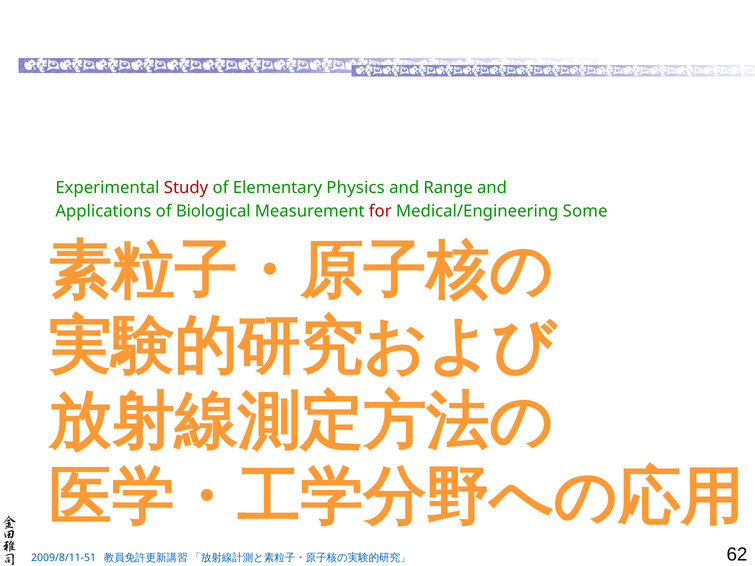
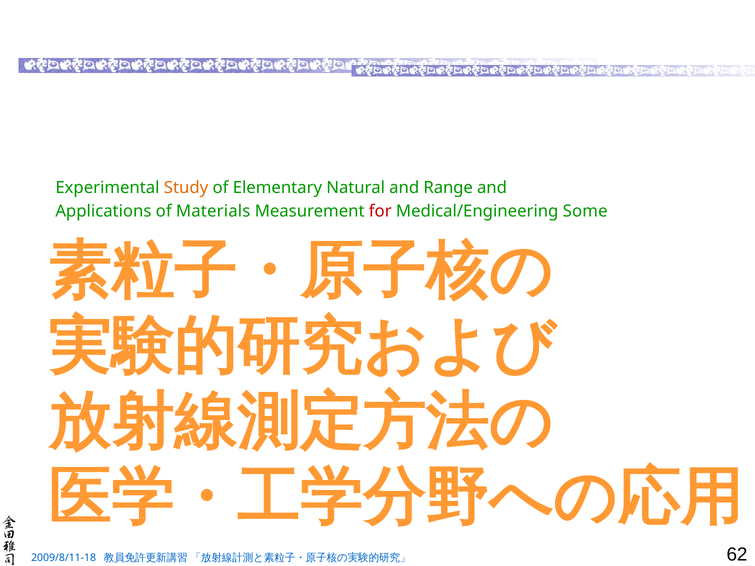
Study colour: red -> orange (186, 188)
Physics: Physics -> Natural (356, 188)
Biological: Biological -> Materials (213, 211)
2009/8/11-51: 2009/8/11-51 -> 2009/8/11-18 (64, 558)
